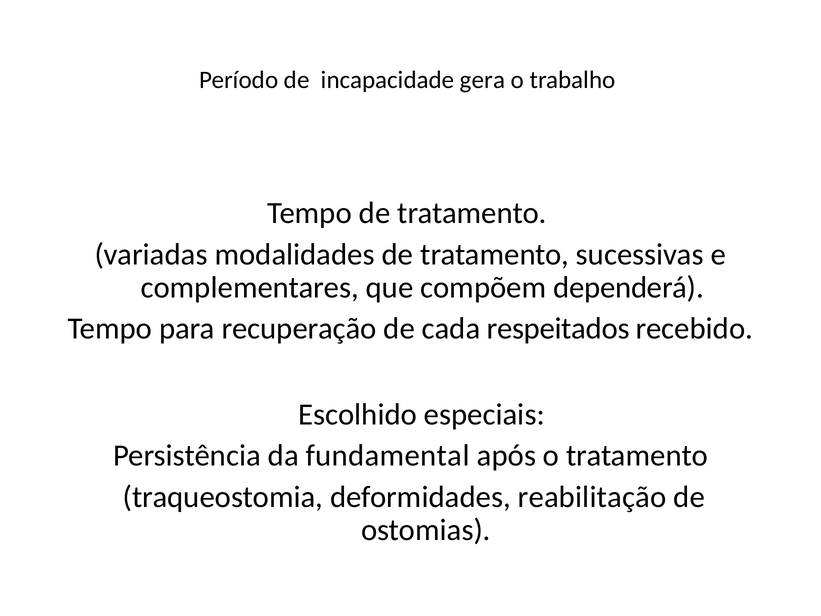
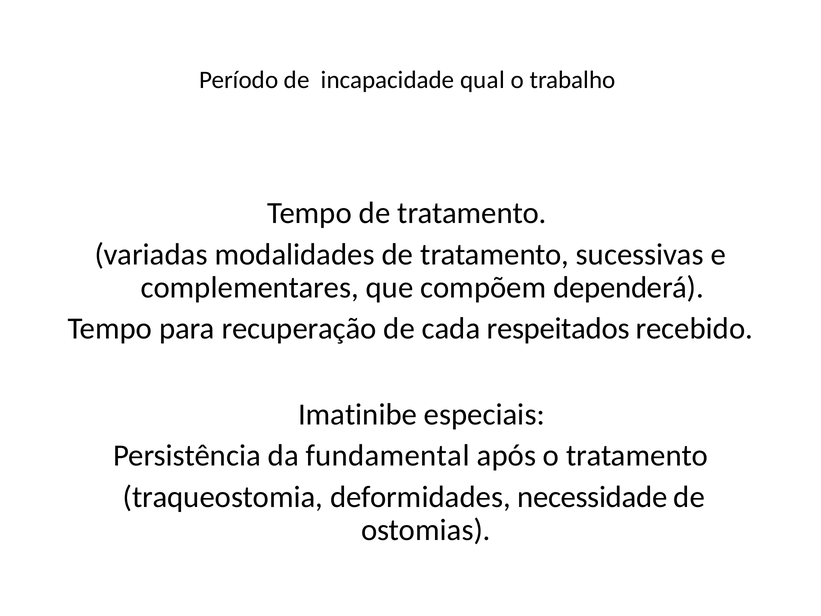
gera: gera -> qual (482, 80)
Escolhido: Escolhido -> Imatinibe (358, 414)
reabilitação: reabilitação -> necessidade (592, 497)
